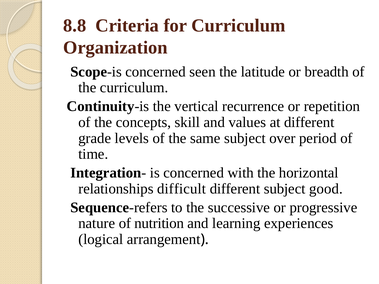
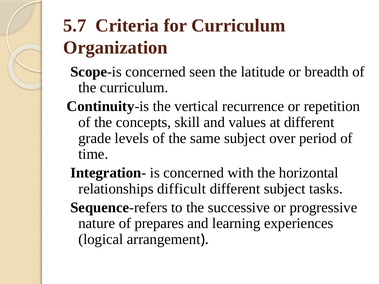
8.8: 8.8 -> 5.7 (75, 26)
good: good -> tasks (326, 189)
nutrition: nutrition -> prepares (159, 224)
